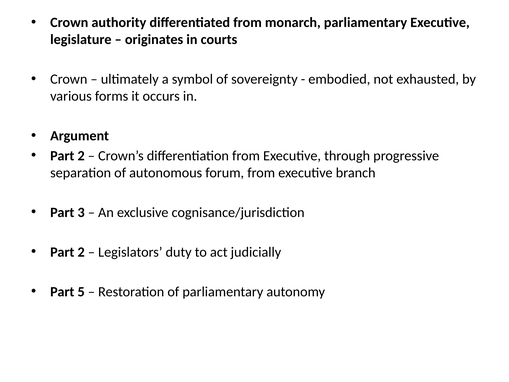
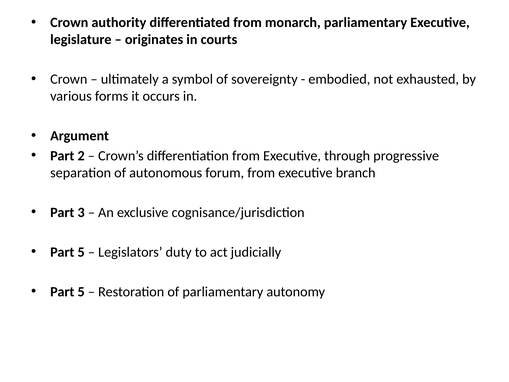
2: 2 -> 5 (81, 252)
